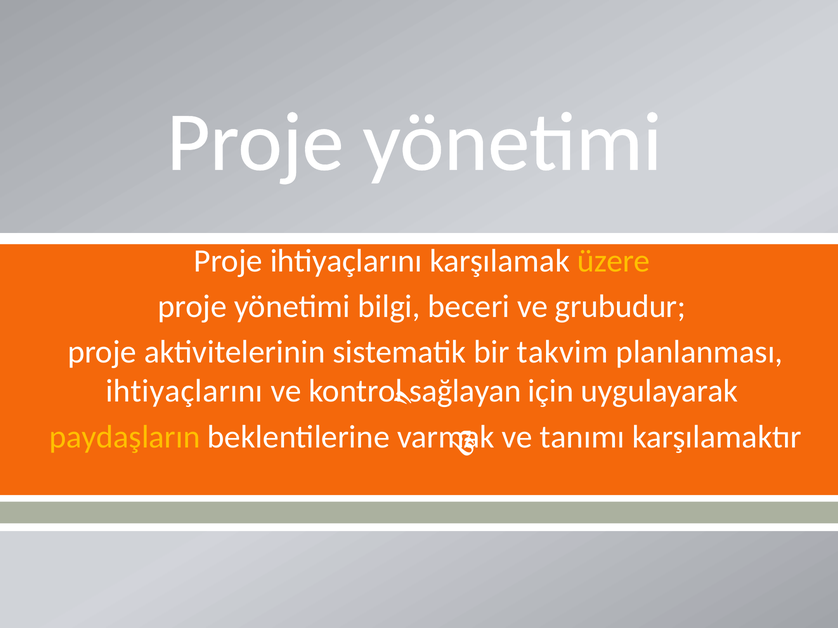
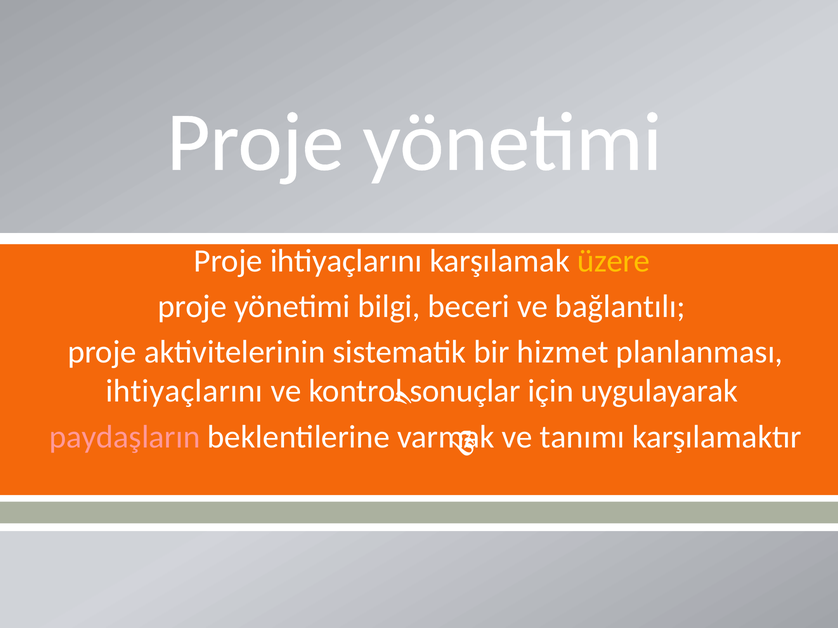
grubudur: grubudur -> bağlantılı (620, 307)
takvim: takvim -> hizmet (563, 352)
sağlayan: sağlayan -> sonuçlar (465, 392)
paydaşların colour: yellow -> pink (125, 437)
